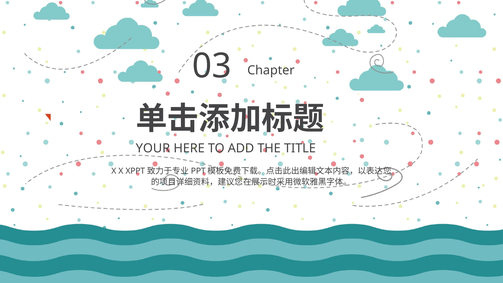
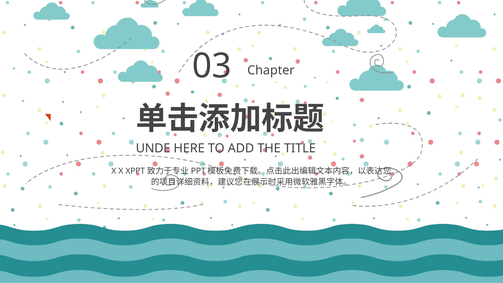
YOUR: YOUR -> UNDE (153, 148)
